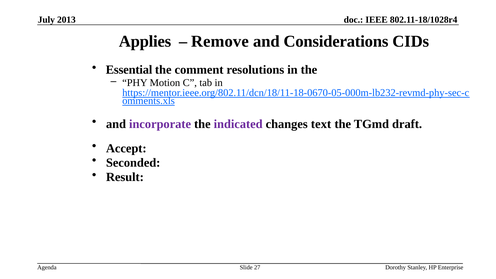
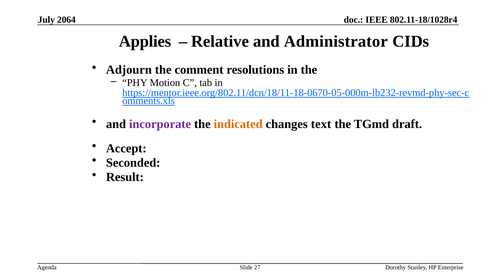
2013: 2013 -> 2064 (66, 20)
Remove: Remove -> Relative (220, 41)
Considerations: Considerations -> Administrator (336, 41)
Essential: Essential -> Adjourn (129, 70)
indicated colour: purple -> orange (238, 124)
